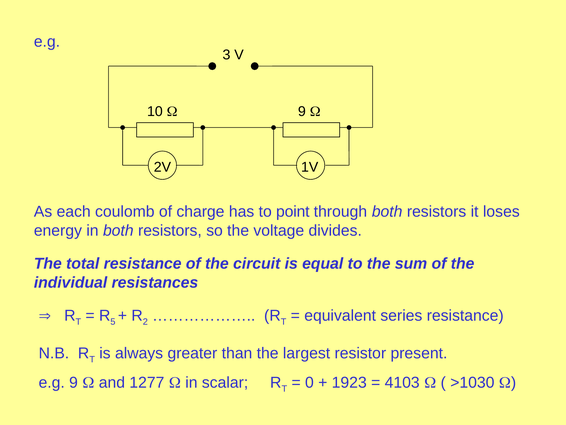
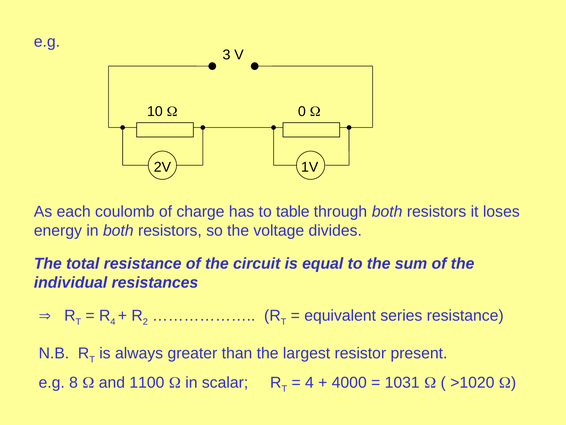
9: 9 -> 0 (302, 111)
point: point -> table (293, 211)
5: 5 -> 4 (113, 321)
e.g 9: 9 -> 8 (74, 382)
1277: 1277 -> 1100 (147, 382)
0: 0 -> 4 (309, 382)
1923: 1923 -> 4000 (349, 382)
4103: 4103 -> 1031 (402, 382)
>1030: >1030 -> >1020 (472, 382)
